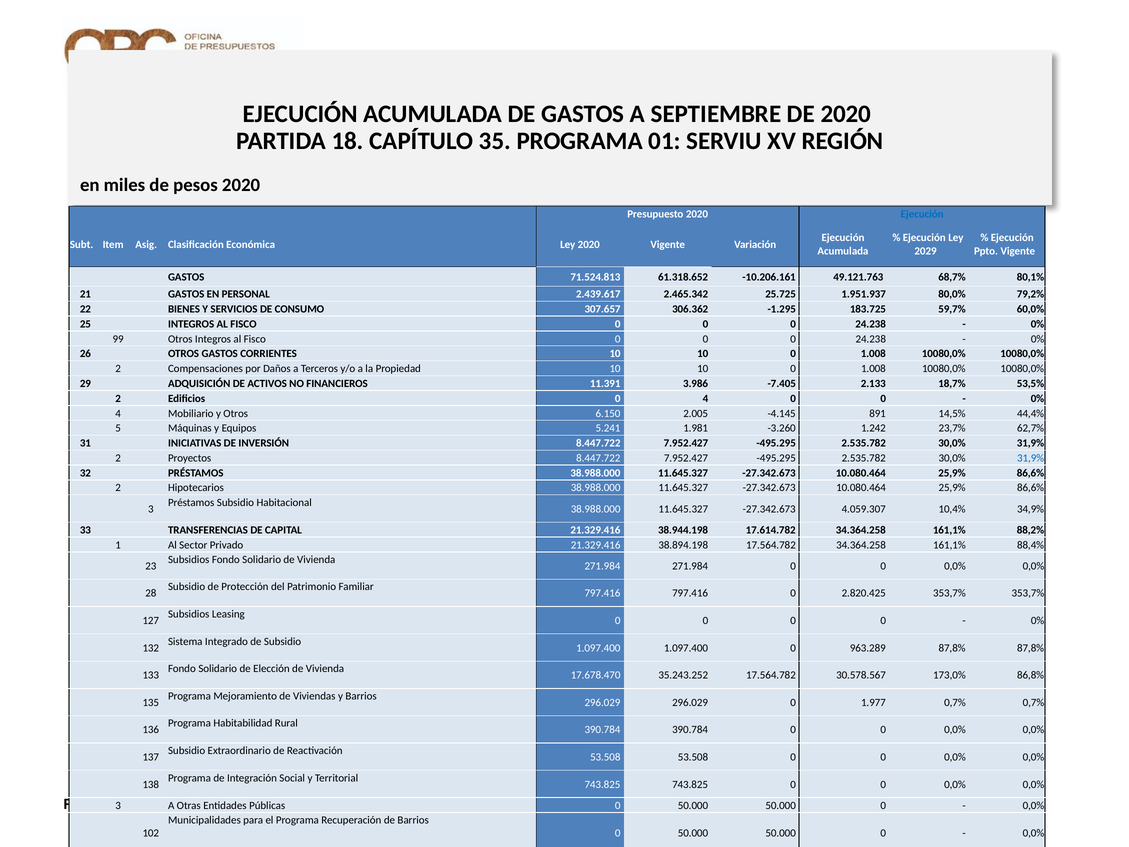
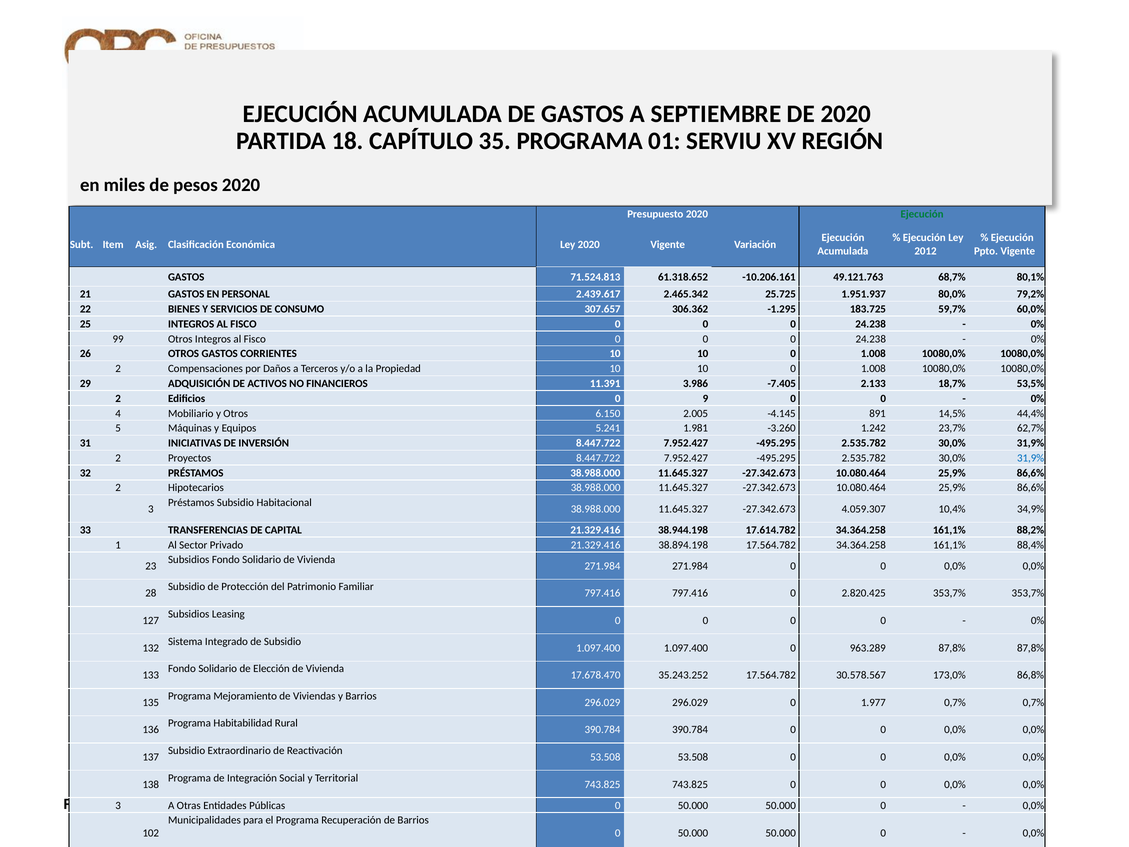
Ejecución colour: blue -> green (922, 214)
2029: 2029 -> 2012 (926, 251)
0 4: 4 -> 9 (705, 398)
